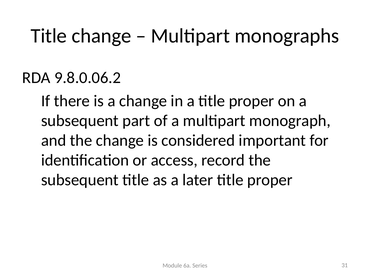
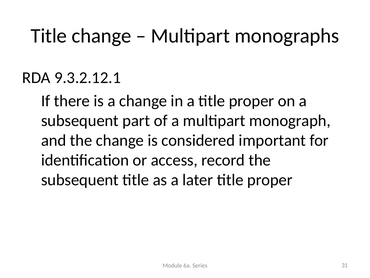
9.8.0.06.2: 9.8.0.06.2 -> 9.3.2.12.1 (88, 78)
